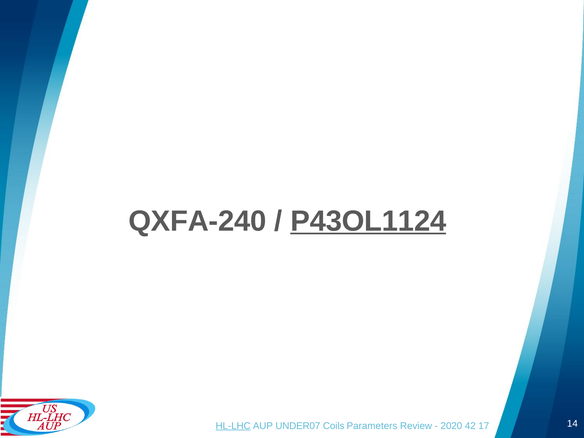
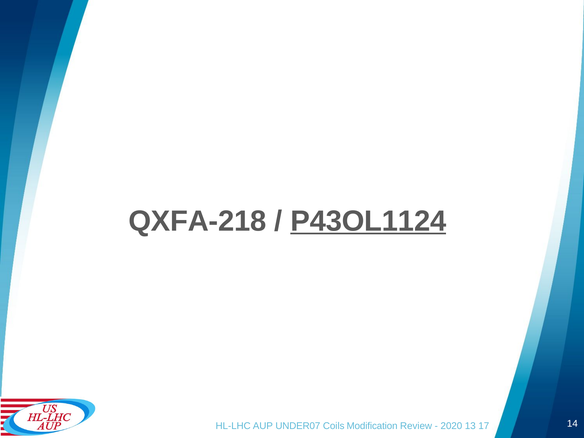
QXFA-240: QXFA-240 -> QXFA-218 (197, 221)
HL-LHC underline: present -> none (233, 426)
Parameters: Parameters -> Modification (372, 426)
42: 42 -> 13 (470, 426)
